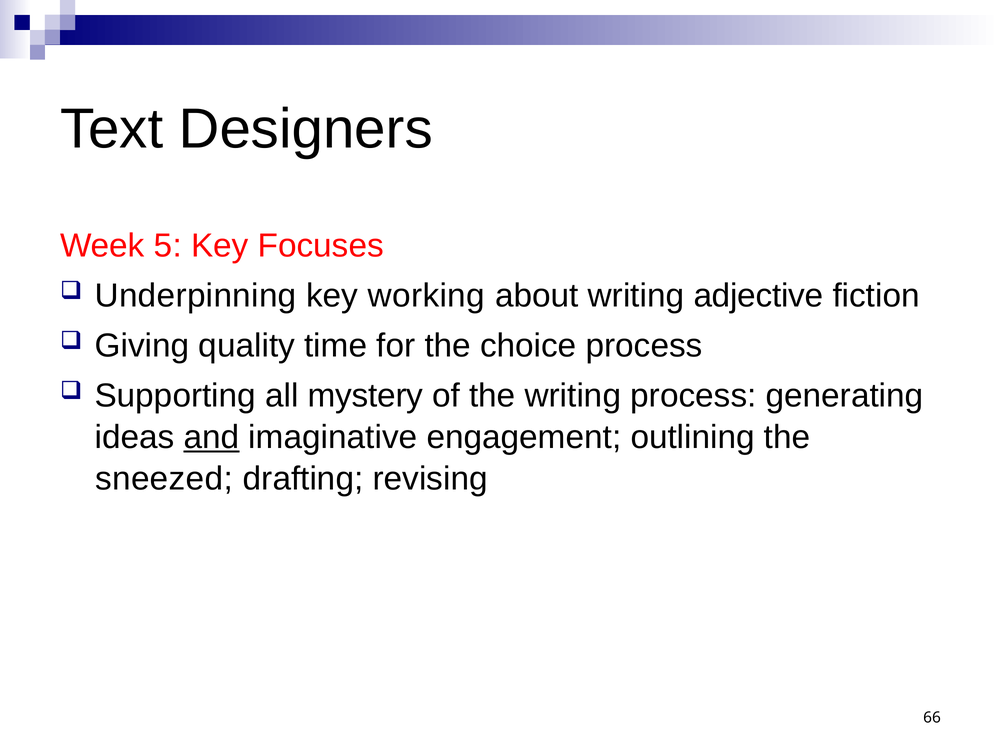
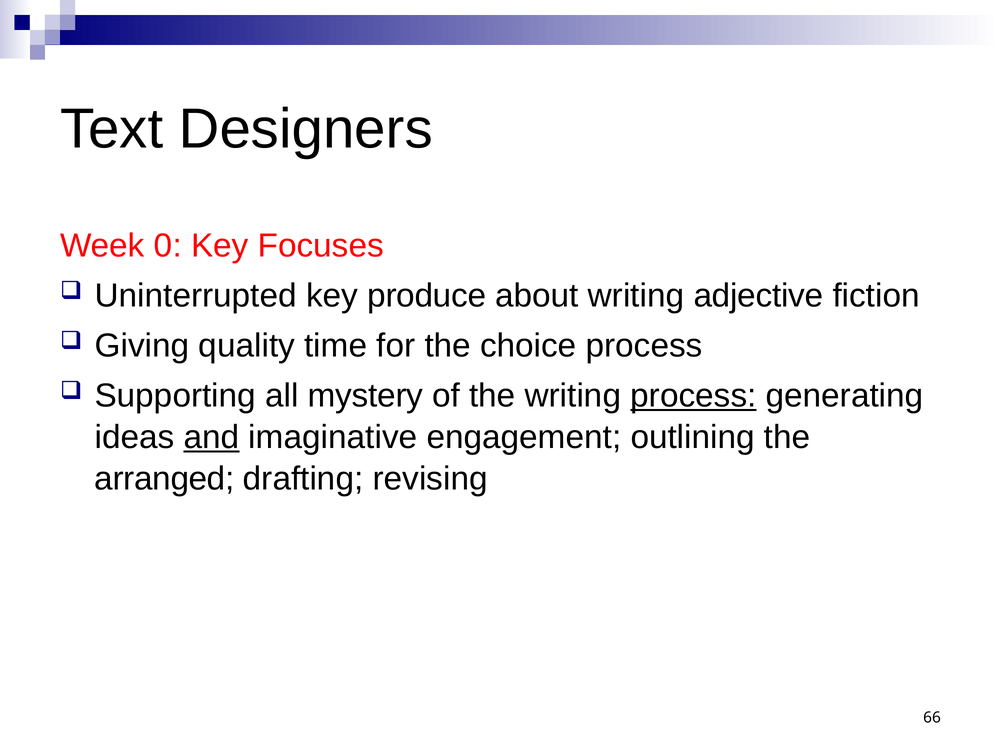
5: 5 -> 0 (168, 246)
Underpinning: Underpinning -> Uninterrupted (196, 296)
working: working -> produce (427, 296)
process underline: none -> present (693, 396)
sneezed: sneezed -> arranged (164, 479)
